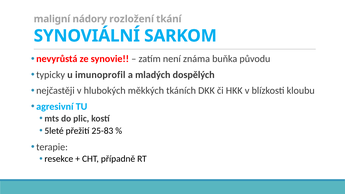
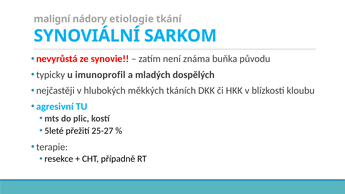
rozložení: rozložení -> etiologie (132, 19)
25-83: 25-83 -> 25-27 (102, 131)
